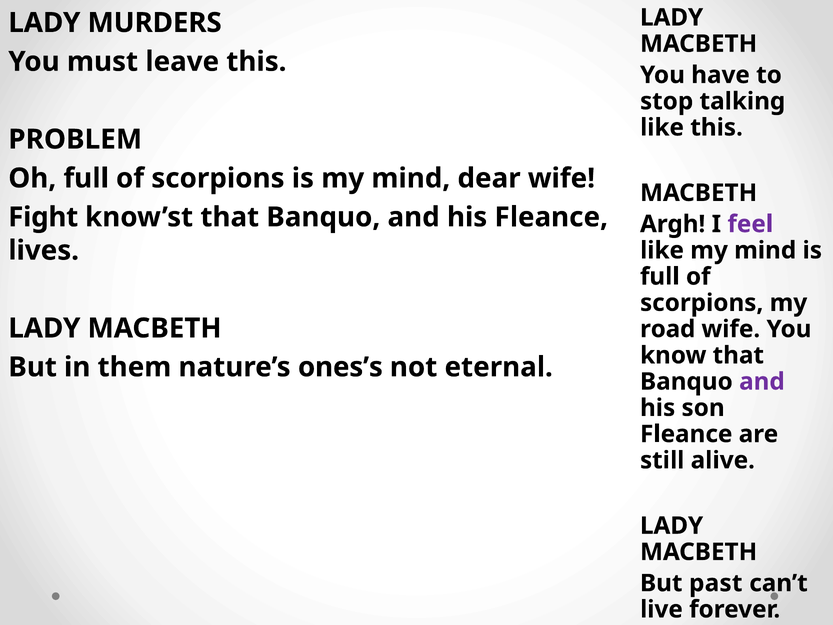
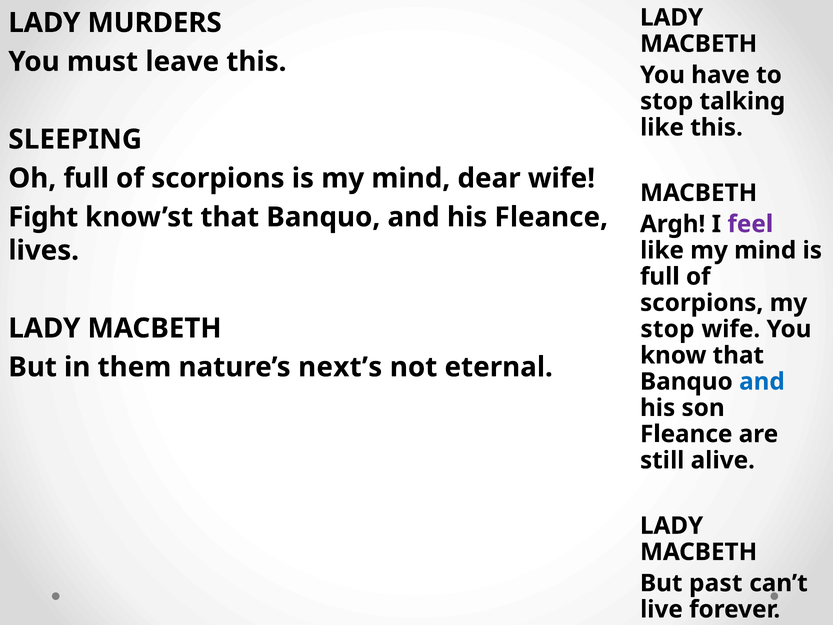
PROBLEM: PROBLEM -> SLEEPING (75, 139)
road: road -> stop (667, 329)
ones’s: ones’s -> next’s (340, 367)
and colour: purple -> blue (762, 381)
